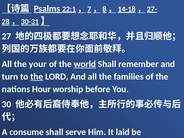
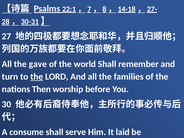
your: your -> gave (38, 64)
world underline: present -> none (85, 64)
Hour: Hour -> Then (41, 89)
